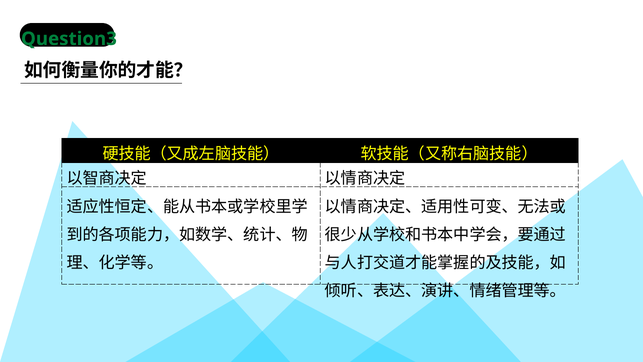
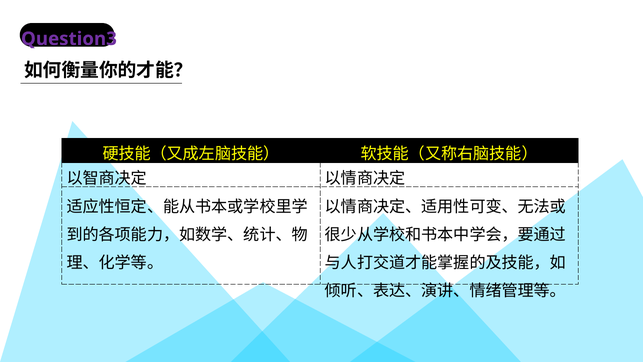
Question3 colour: green -> purple (69, 39)
